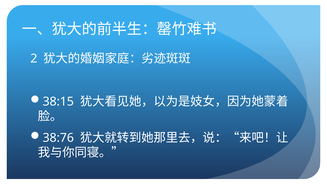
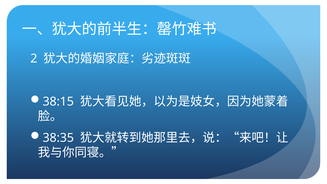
38:76: 38:76 -> 38:35 (58, 138)
